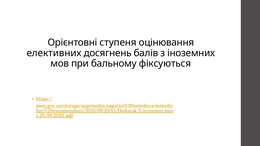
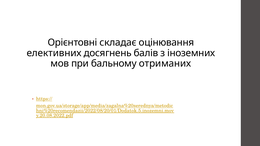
ступеня: ступеня -> складає (118, 43)
фіксуються: фіксуються -> отриманих (165, 64)
